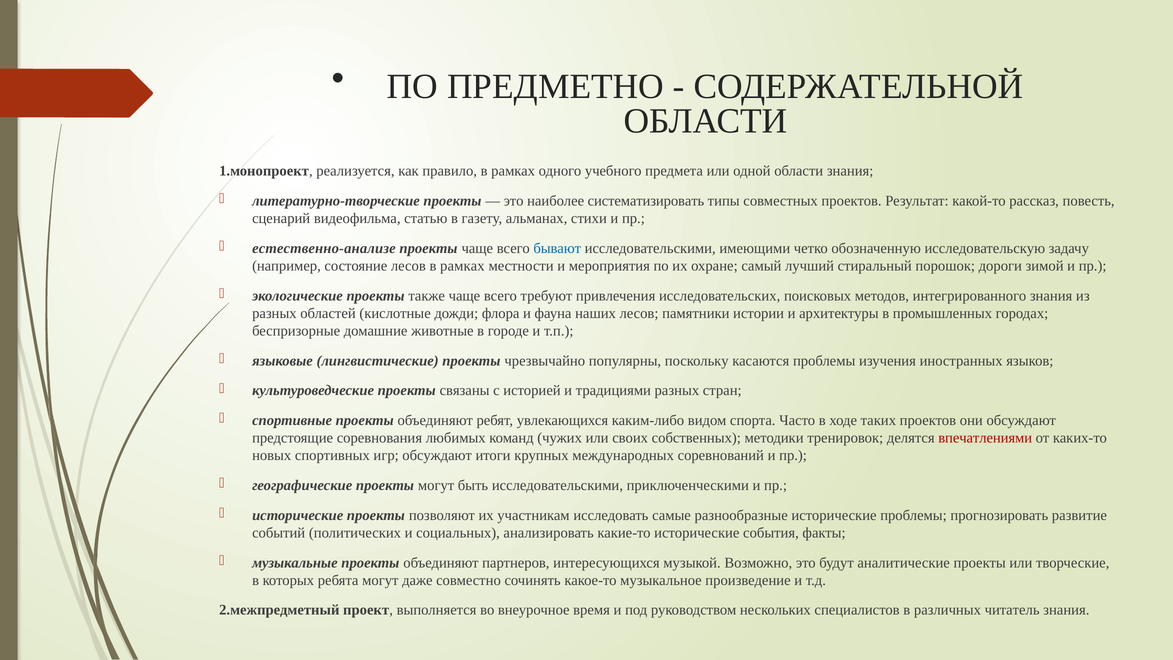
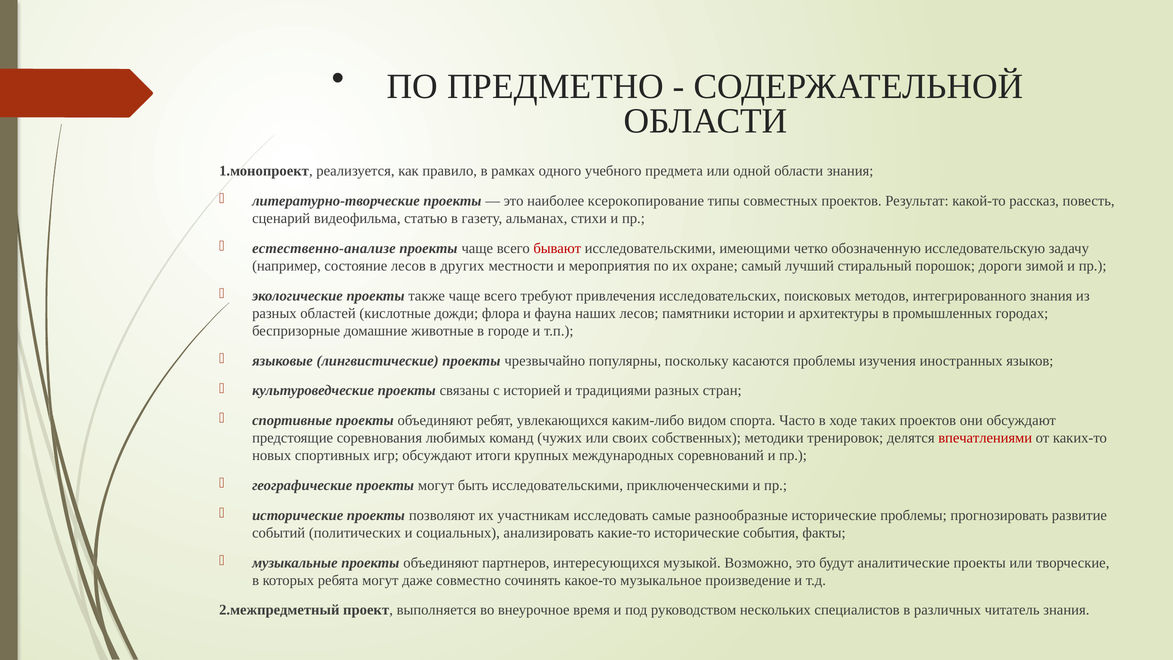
систематизировать: систематизировать -> ксерокопирование (646, 201)
бывают colour: blue -> red (557, 248)
лесов в рамках: рамках -> других (462, 266)
